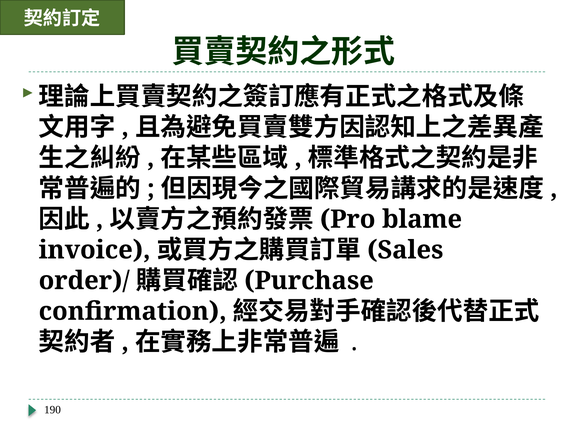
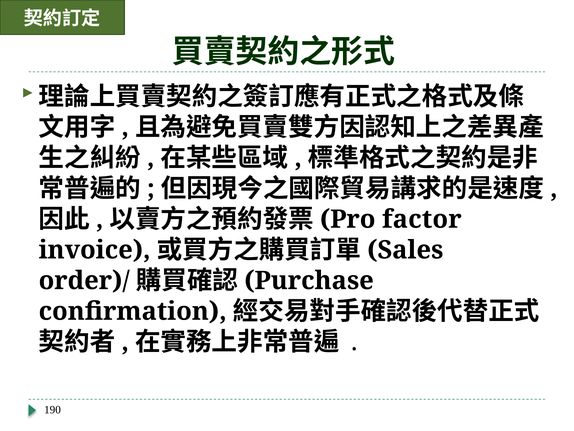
blame: blame -> factor (422, 219)
